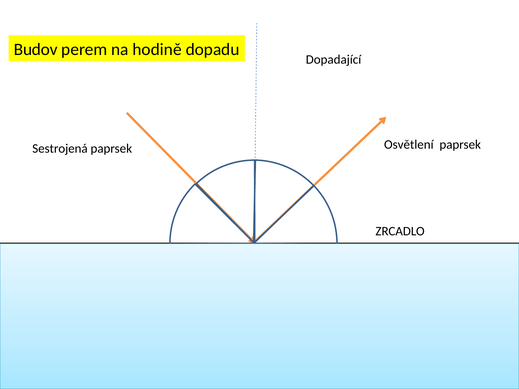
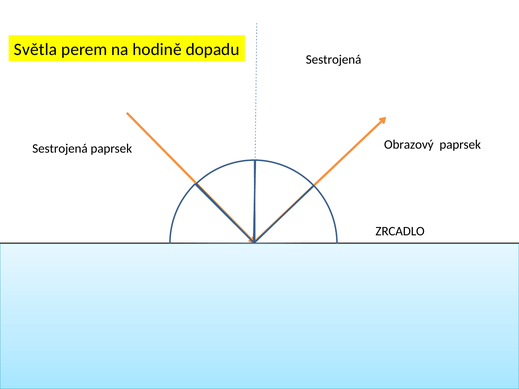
Budov: Budov -> Světla (36, 49)
Dopadající: Dopadající -> Sestrojená (334, 60)
Osvětlení: Osvětlení -> Obrazový (409, 145)
